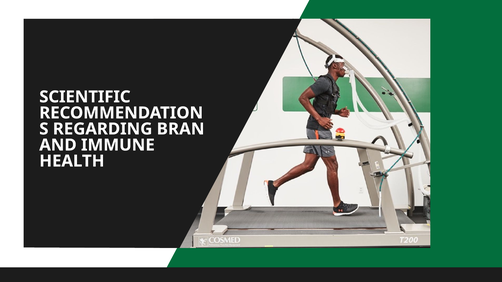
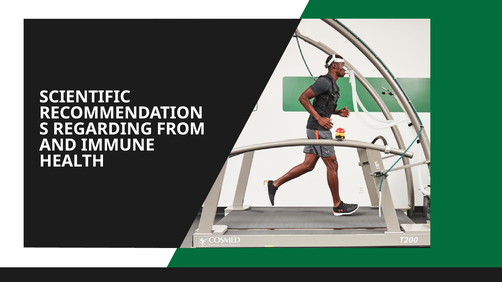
BRAN: BRAN -> FROM (181, 129)
